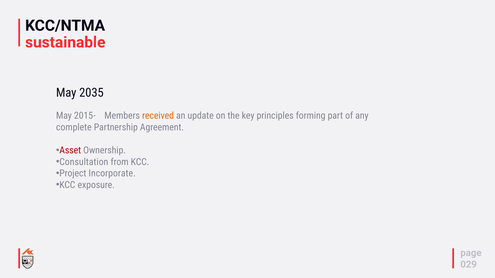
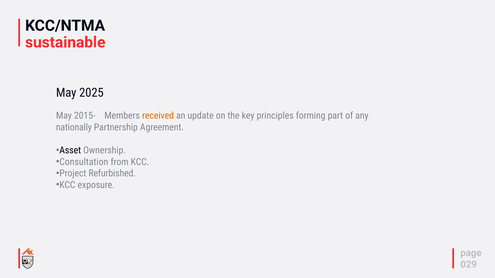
2035: 2035 -> 2025 (91, 93)
complete: complete -> nationally (74, 128)
Asset colour: red -> black (70, 151)
Incorporate: Incorporate -> Refurbished (112, 174)
